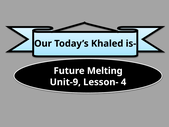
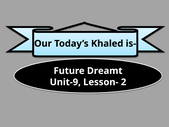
Melting: Melting -> Dreamt (105, 71)
4: 4 -> 2 (124, 82)
